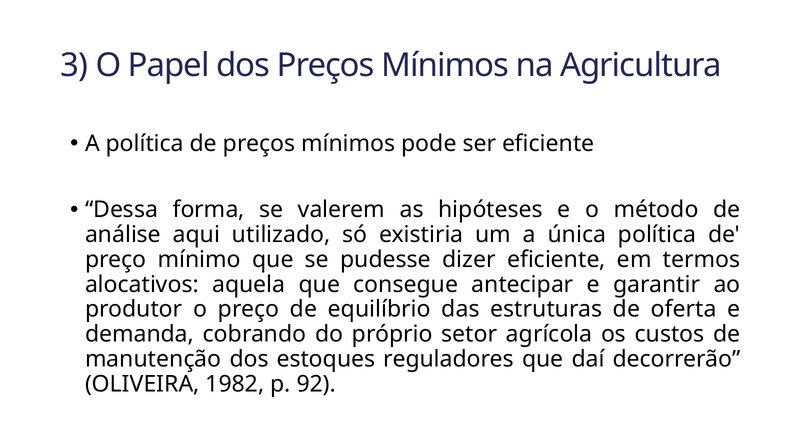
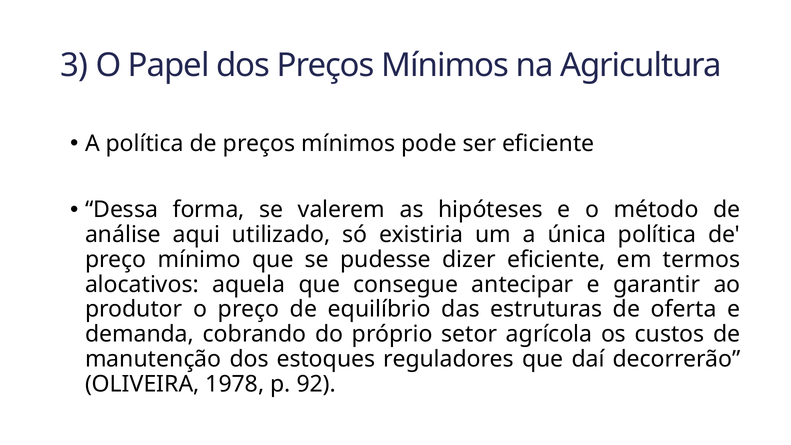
1982: 1982 -> 1978 (235, 384)
